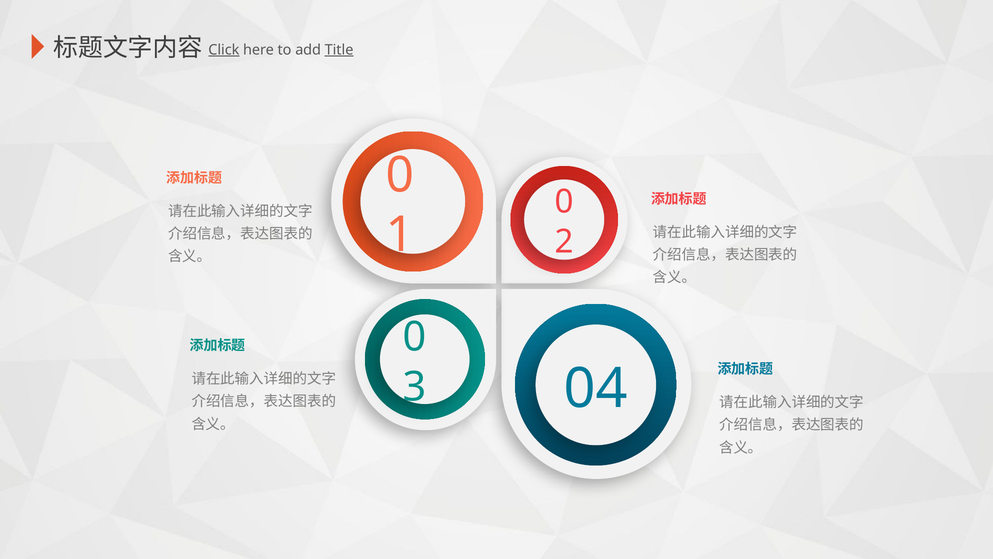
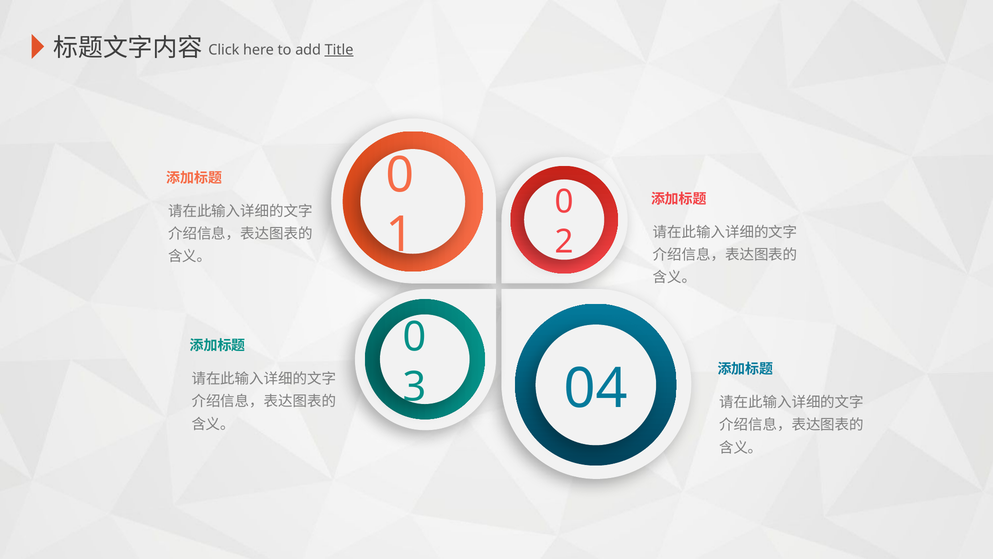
Click underline: present -> none (224, 50)
